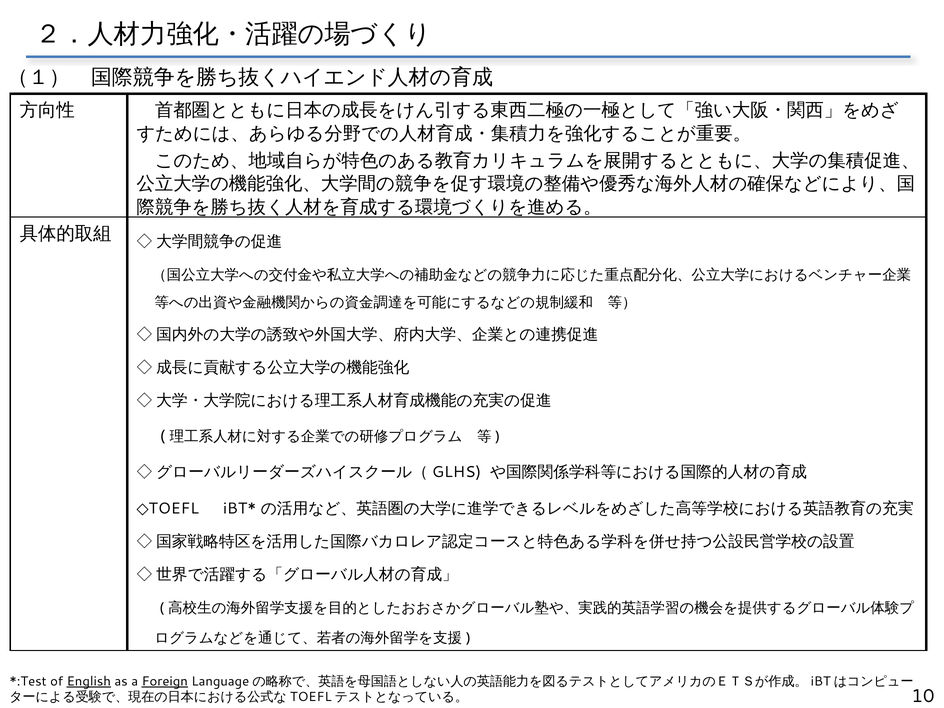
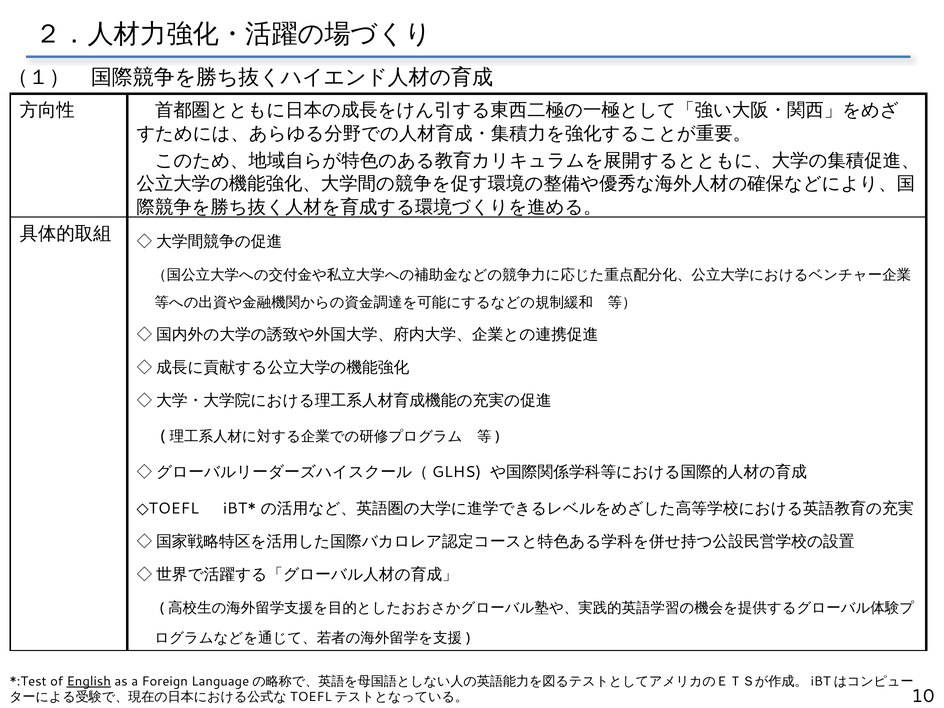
Foreign underline: present -> none (165, 681)
